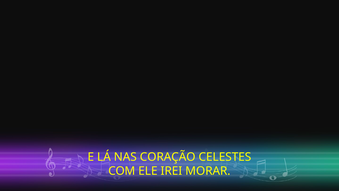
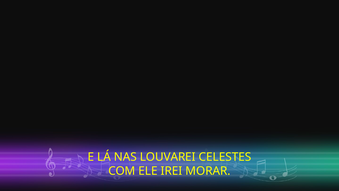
CORAÇÃO: CORAÇÃO -> LOUVAREI (168, 157)
